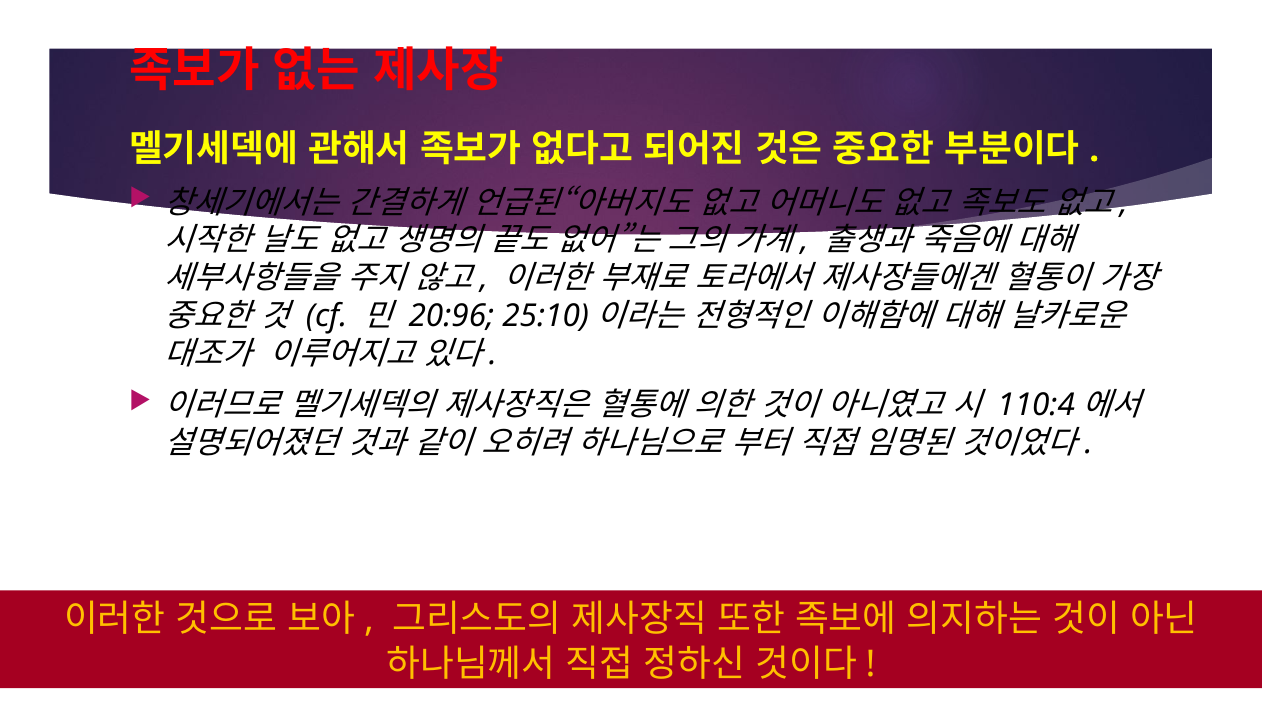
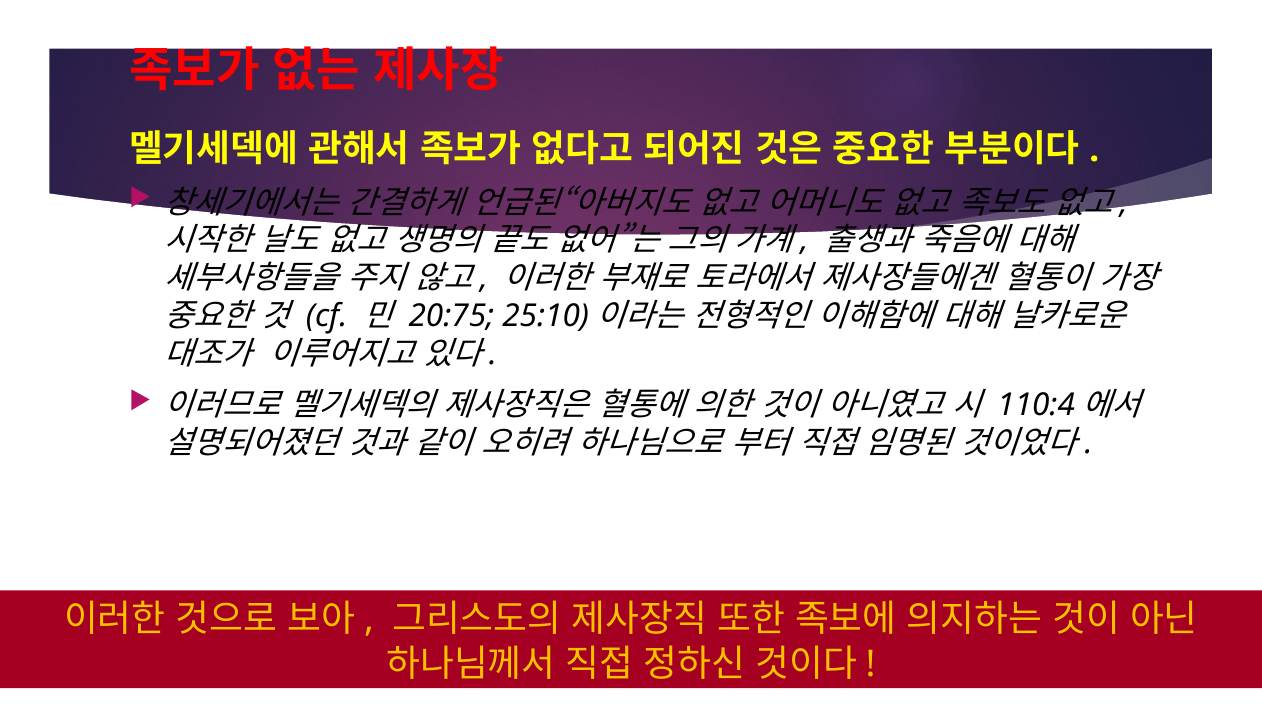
20:96: 20:96 -> 20:75 (451, 316)
